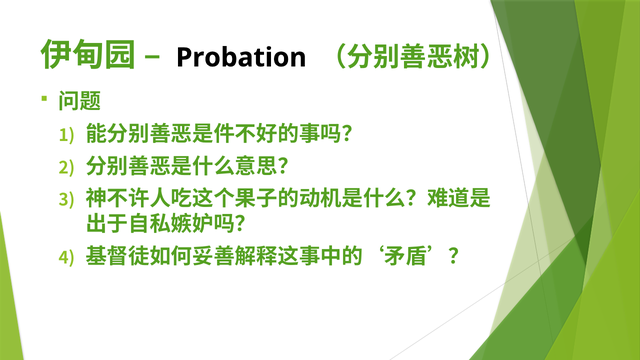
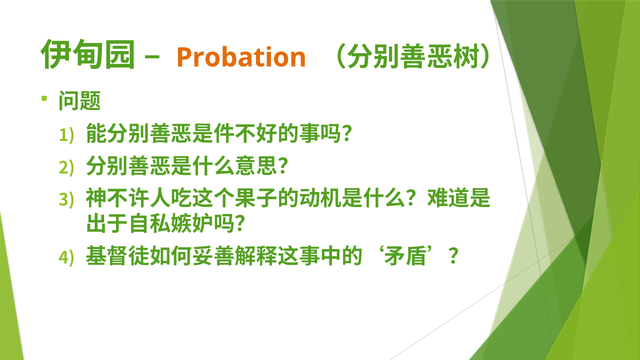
Probation colour: black -> orange (241, 58)
